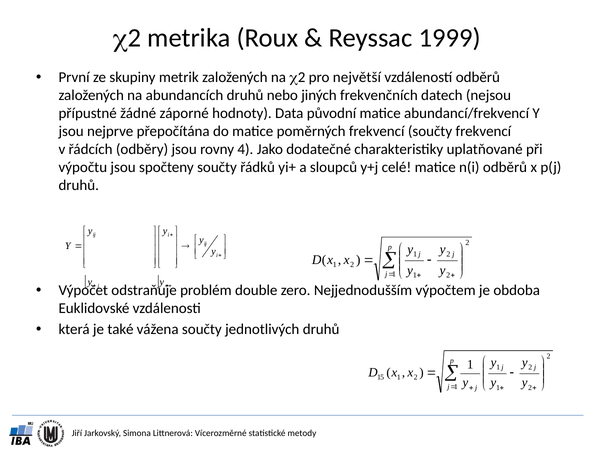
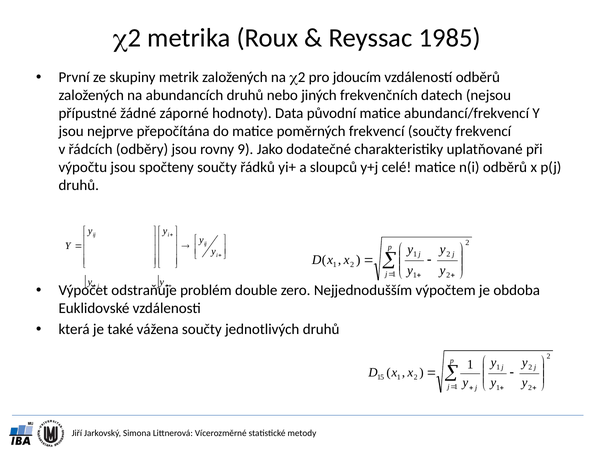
1999: 1999 -> 1985 (450, 38)
největší: největší -> jdoucím (357, 77)
4: 4 -> 9 (245, 149)
